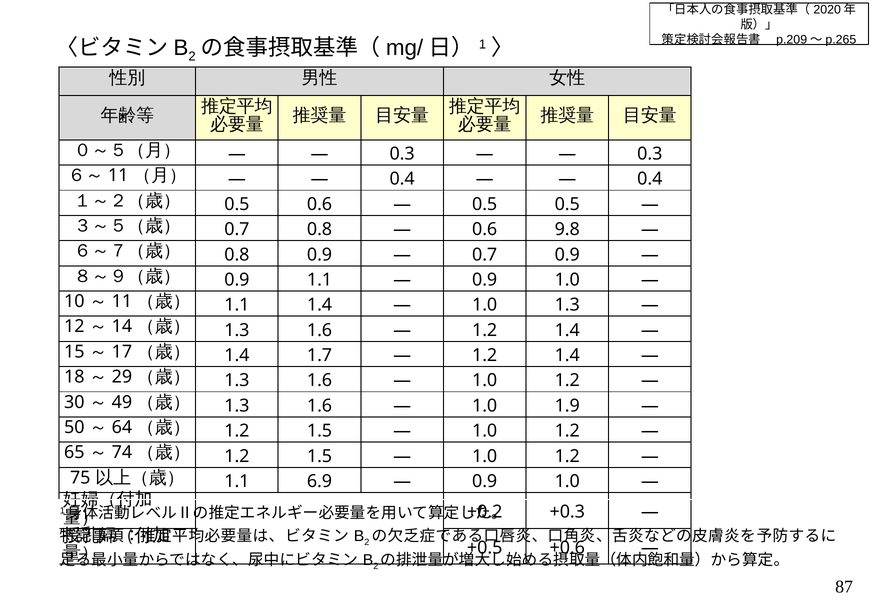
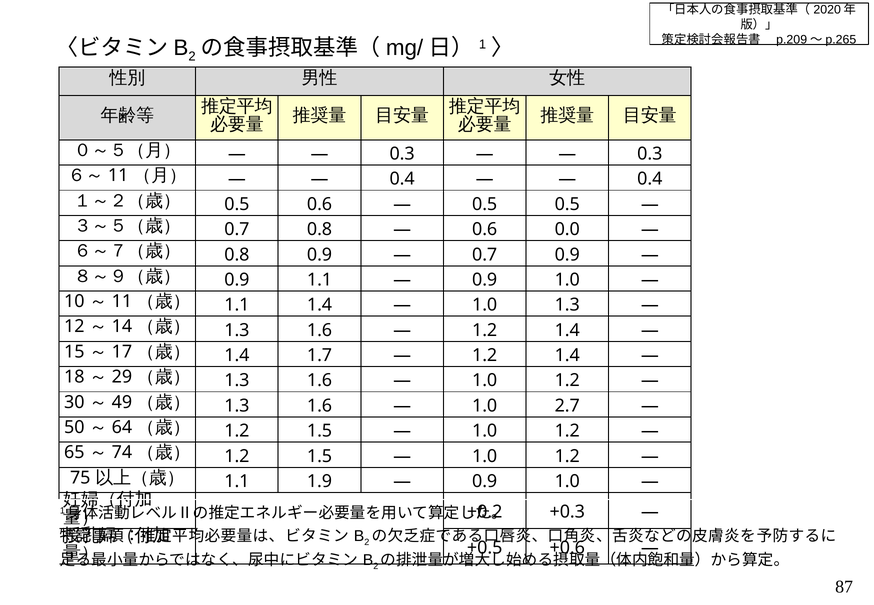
9.8: 9.8 -> 0.0 (567, 229)
1.9: 1.9 -> 2.7 (567, 406)
6.9: 6.9 -> 1.9 (320, 481)
